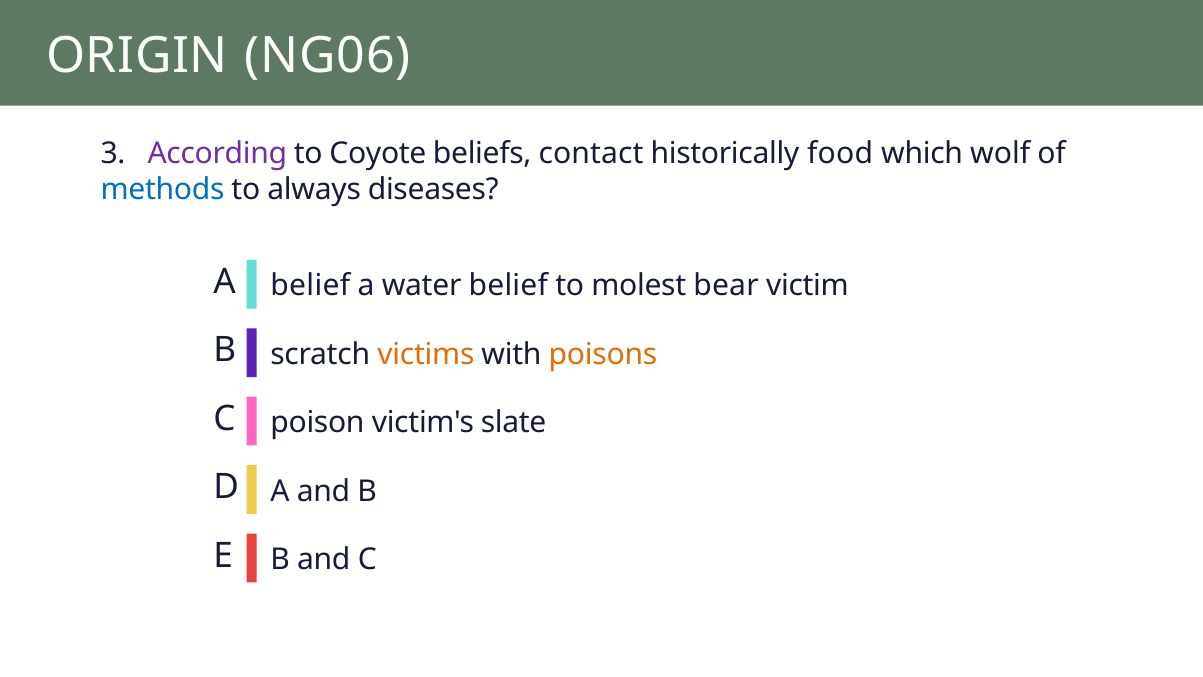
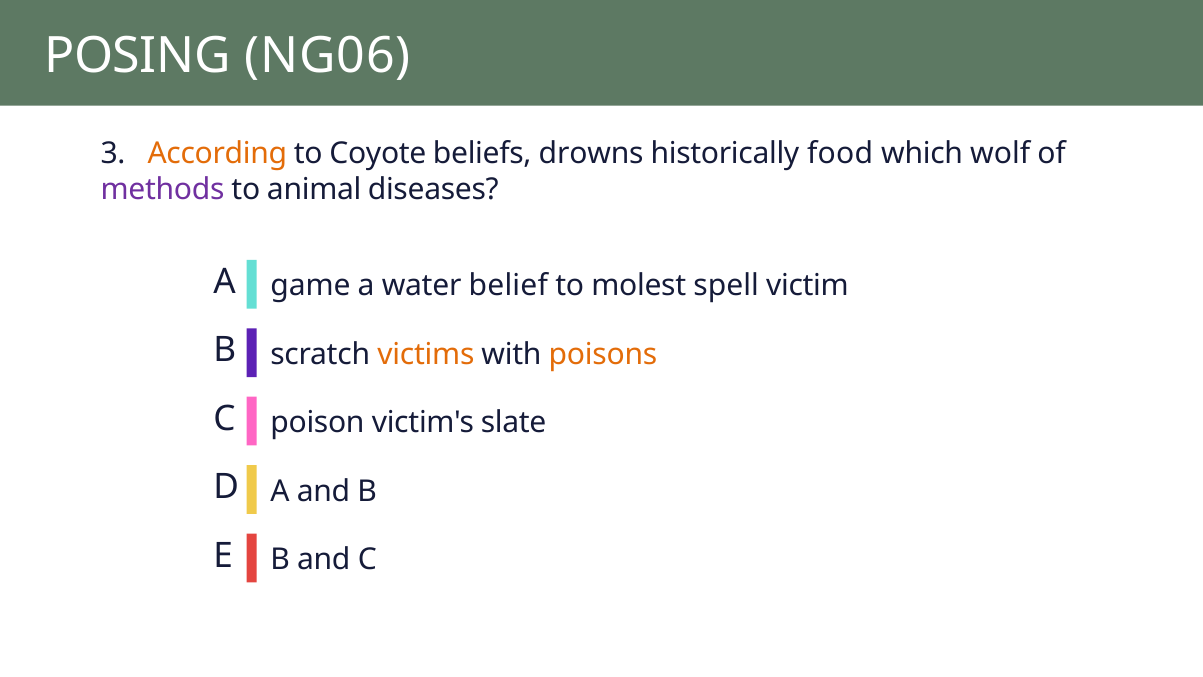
ORIGIN: ORIGIN -> POSING (137, 56)
According colour: purple -> orange (217, 154)
contact: contact -> drowns (591, 154)
methods colour: blue -> purple (163, 190)
always: always -> animal (314, 190)
belief: belief -> game (310, 286)
bear: bear -> spell (726, 286)
